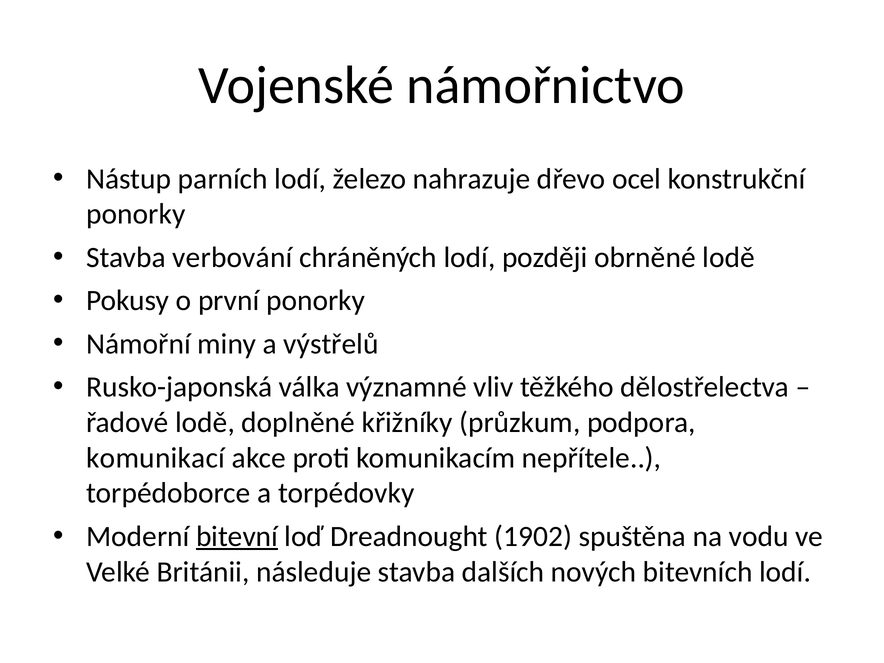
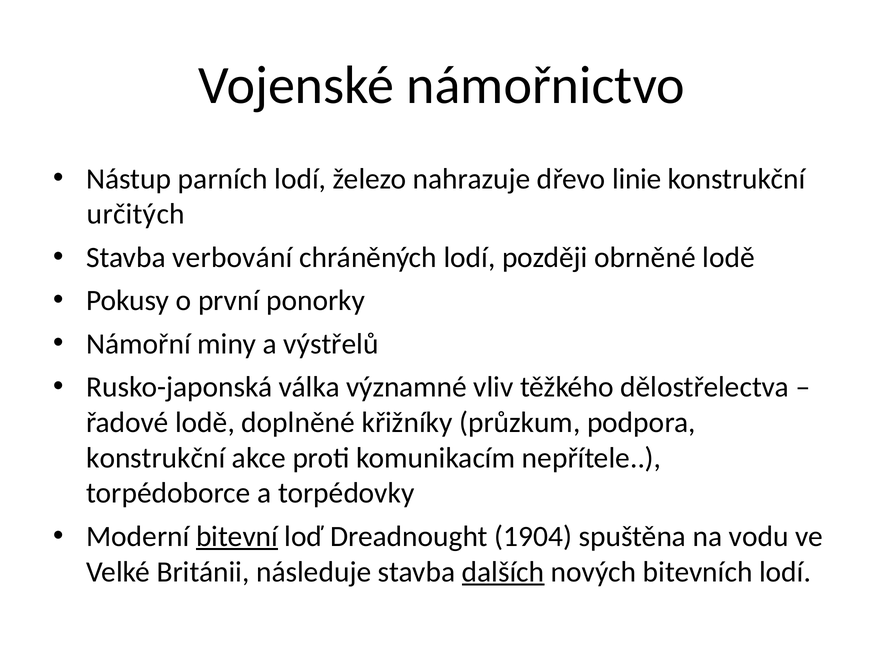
ocel: ocel -> linie (637, 179)
ponorky: ponorky -> určitých (136, 214)
komunikací: komunikací -> konstrukční (156, 458)
1902: 1902 -> 1904 (533, 536)
dalších underline: none -> present (503, 572)
